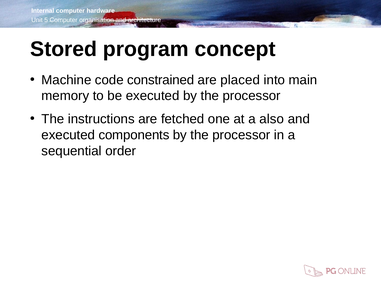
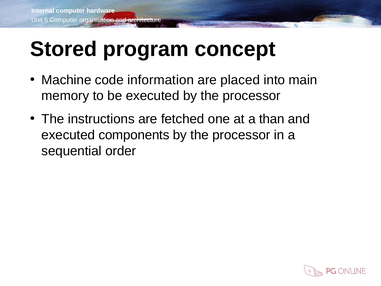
constrained: constrained -> information (161, 80)
also: also -> than (272, 119)
